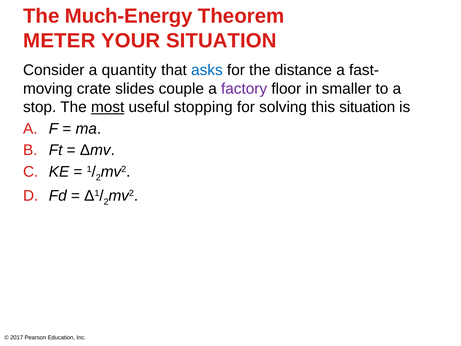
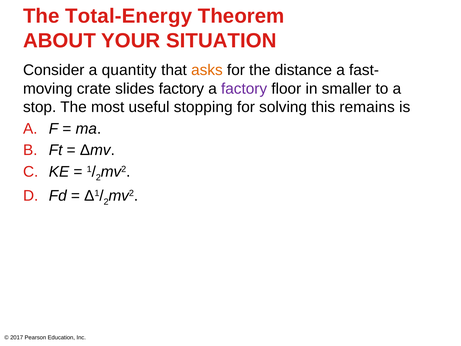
Much-Energy: Much-Energy -> Total-Energy (129, 16)
METER: METER -> ABOUT (59, 41)
asks colour: blue -> orange (207, 70)
slides couple: couple -> factory (181, 89)
most underline: present -> none (108, 107)
this situation: situation -> remains (367, 107)
